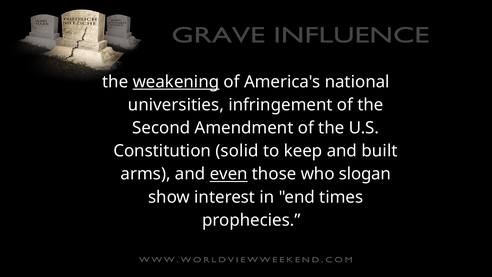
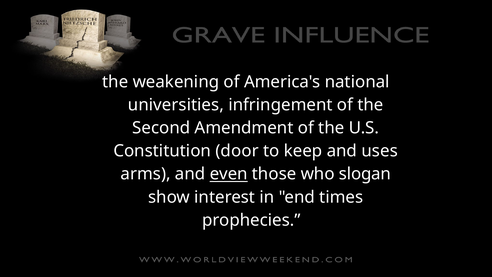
weakening underline: present -> none (176, 82)
solid: solid -> door (237, 151)
built: built -> uses (380, 151)
